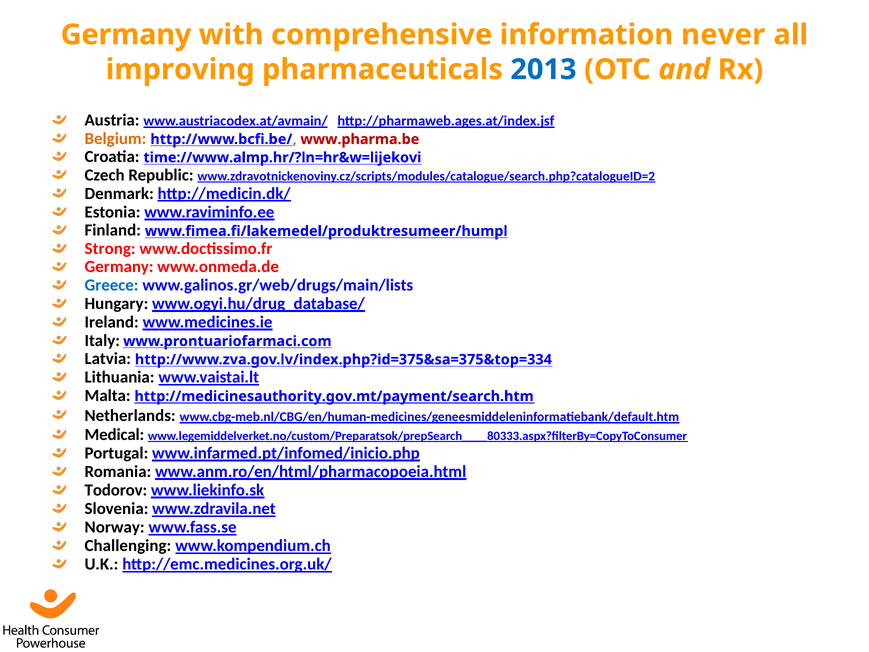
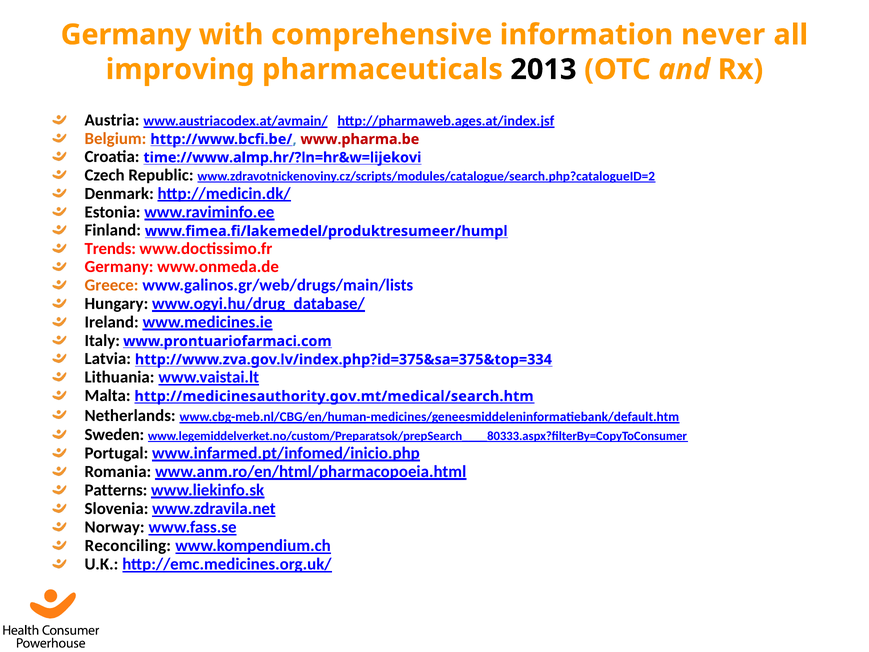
2013 colour: blue -> black (543, 69)
Strong: Strong -> Trends (110, 249)
Greece colour: blue -> orange (112, 285)
http://medicinesauthority.gov.mt/payment/search.htm: http://medicinesauthority.gov.mt/payment/search.htm -> http://medicinesauthority.gov.mt/medical/search.htm (334, 396)
Medical: Medical -> Sweden (114, 434)
Todorov: Todorov -> Patterns (116, 490)
Challenging: Challenging -> Reconciling (128, 546)
